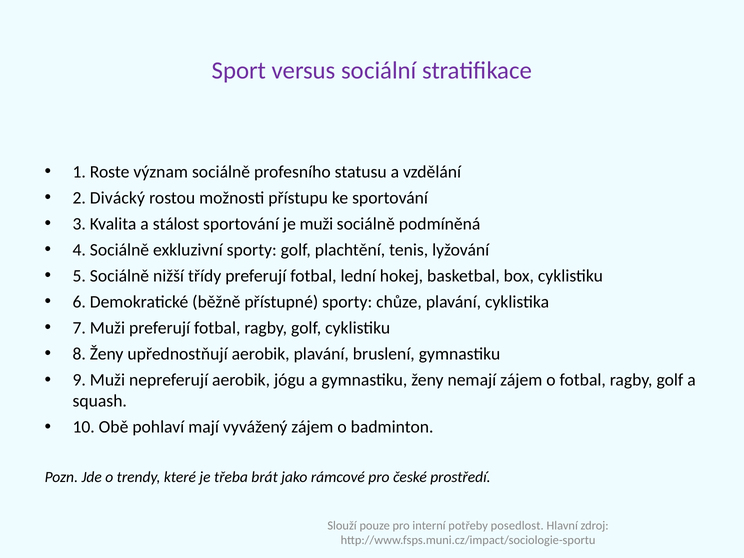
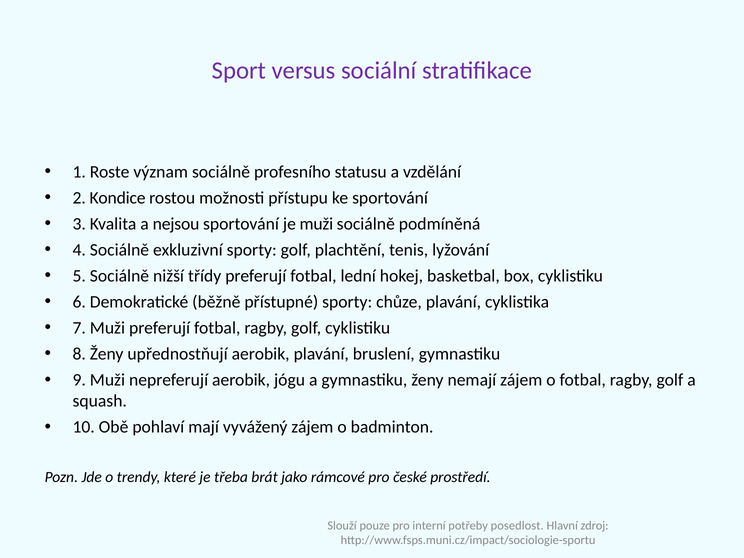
Divácký: Divácký -> Kondice (118, 198)
stálost: stálost -> nejsou (176, 224)
